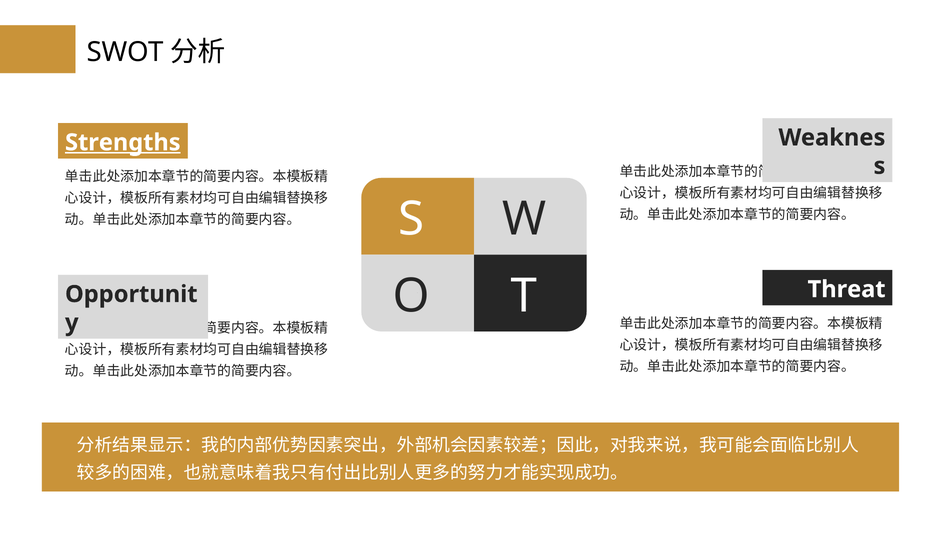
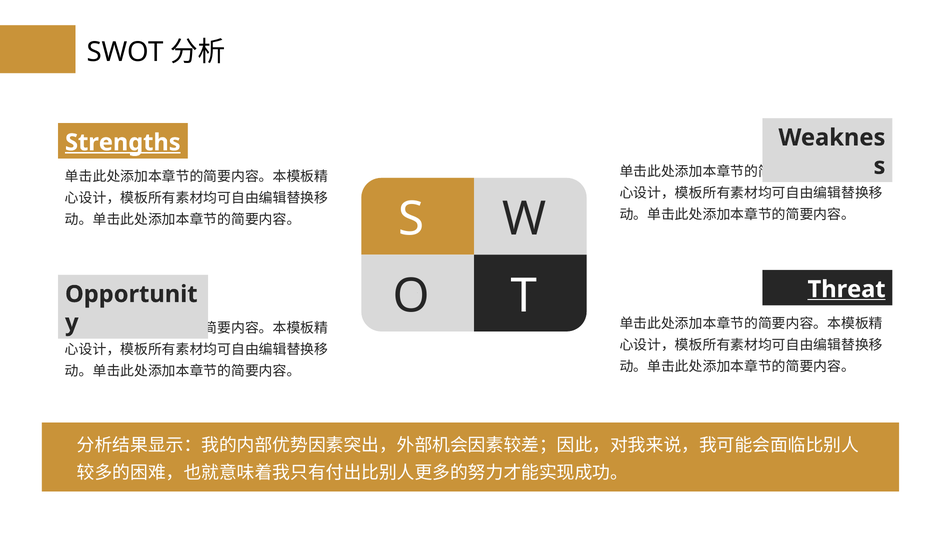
Threat underline: none -> present (847, 289)
